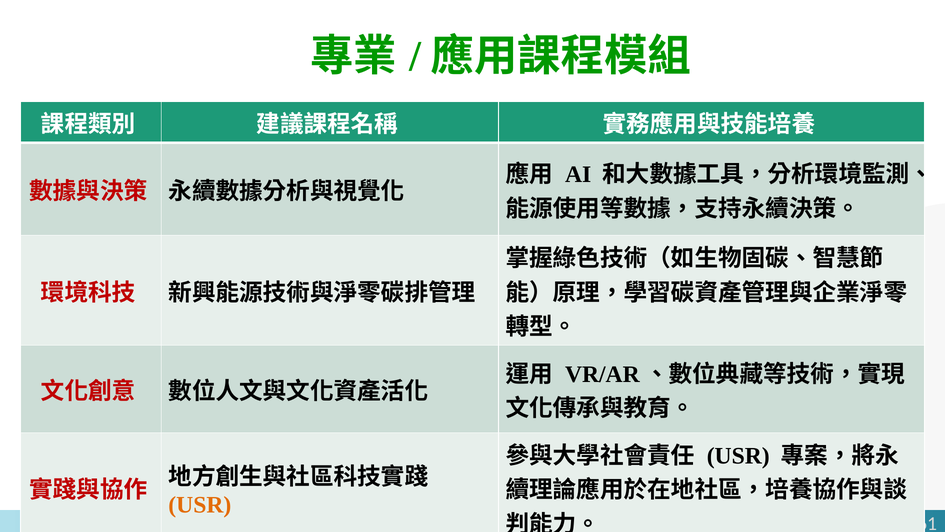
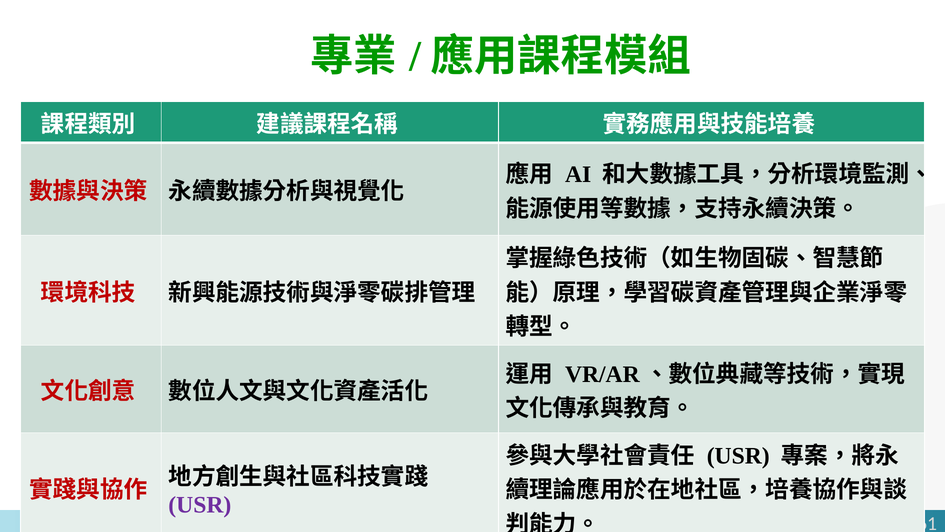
USR colour: orange -> purple (200, 505)
